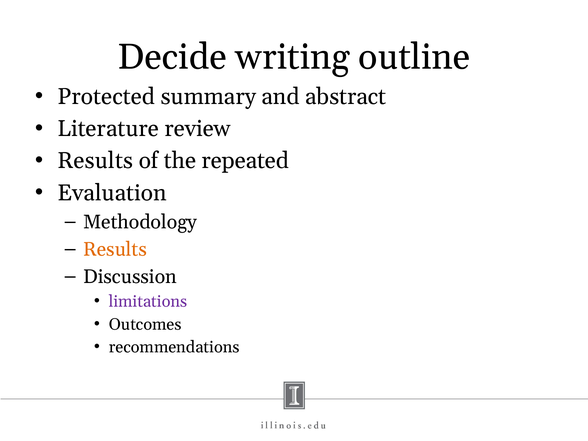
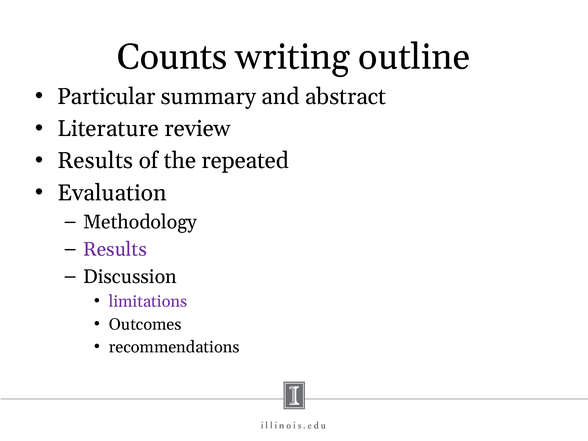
Decide: Decide -> Counts (172, 57)
Protected: Protected -> Particular (106, 97)
Results colour: orange -> purple (115, 249)
